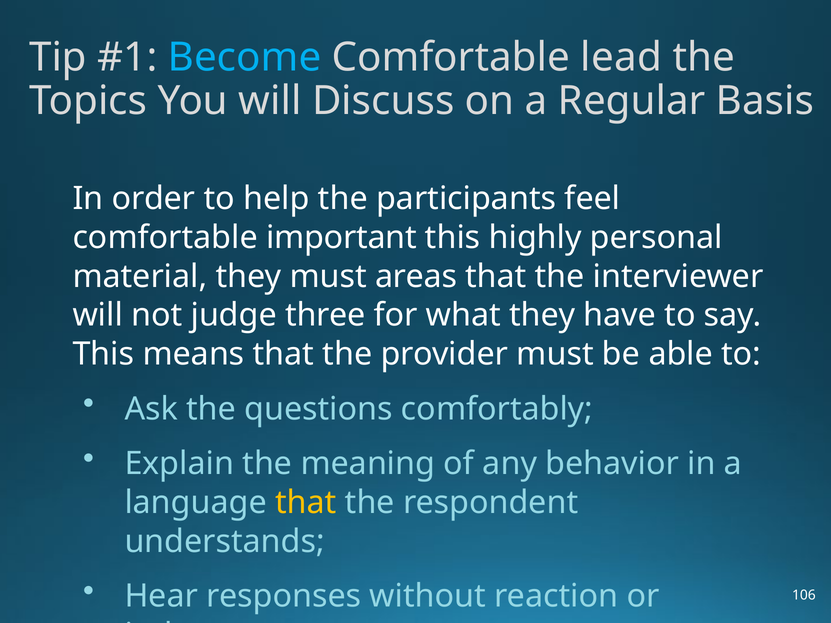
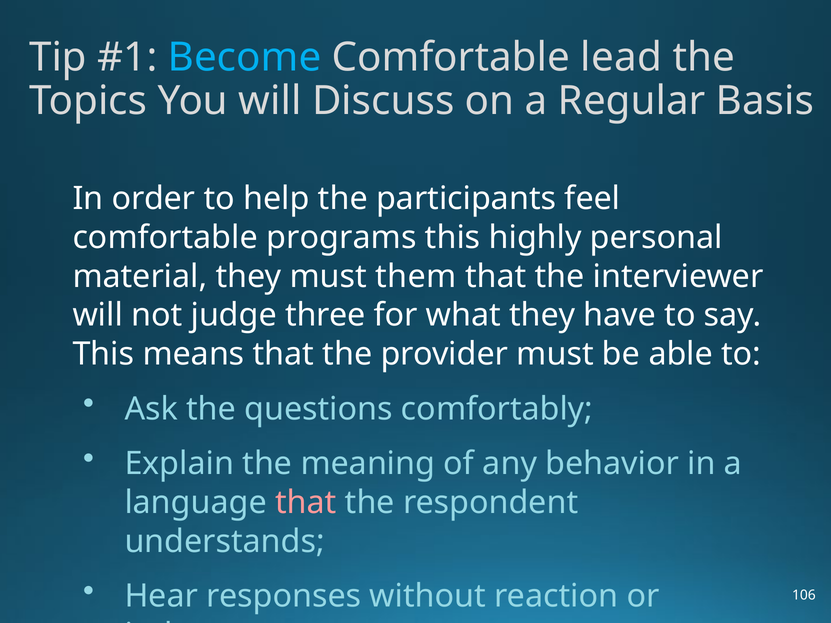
important: important -> programs (341, 238)
areas: areas -> them (416, 276)
that colour: yellow -> pink (306, 503)
